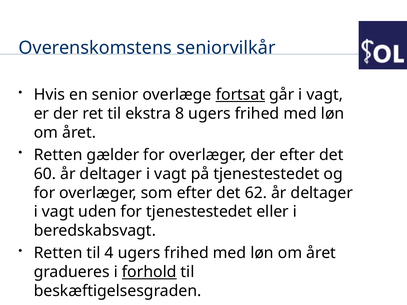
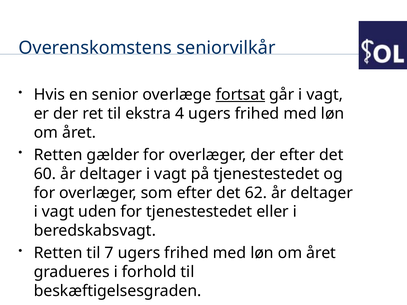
8: 8 -> 4 (180, 114)
4: 4 -> 7 (109, 253)
forhold underline: present -> none (149, 272)
